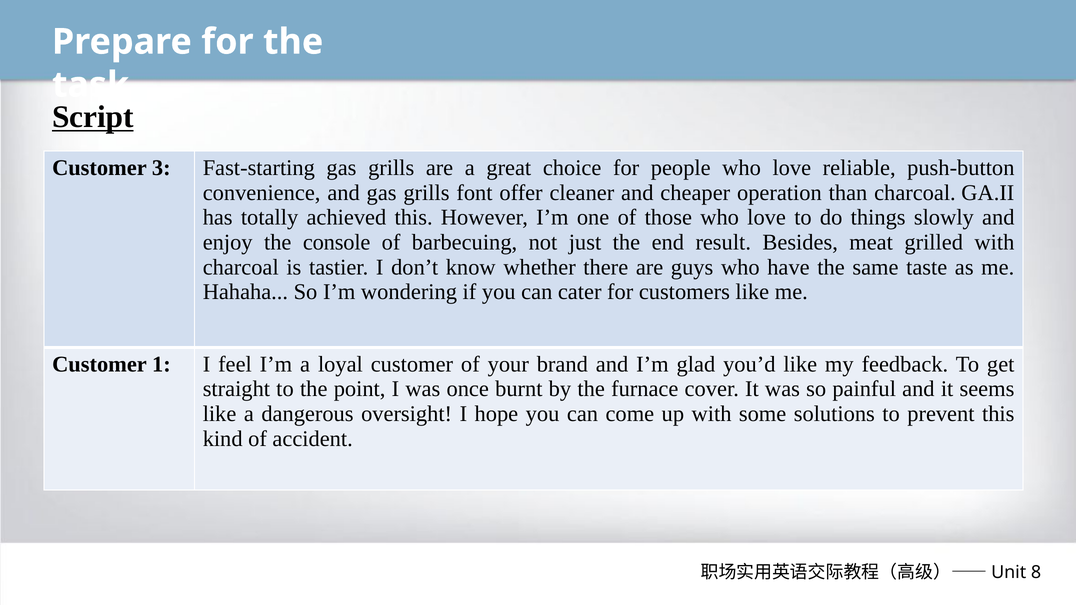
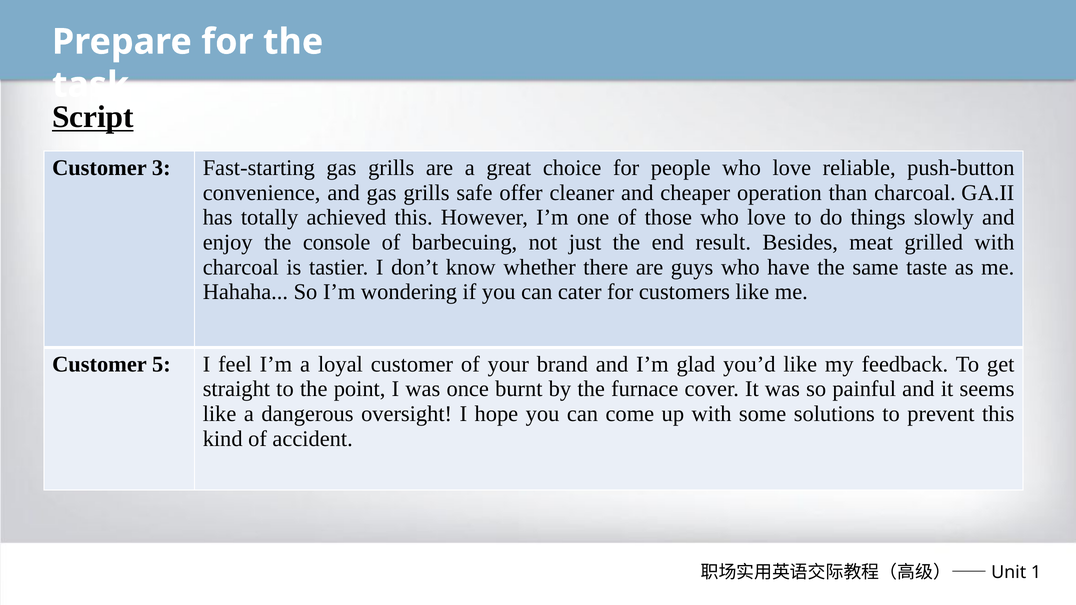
font: font -> safe (474, 193)
1: 1 -> 5 (161, 364)
8: 8 -> 1 (1036, 573)
